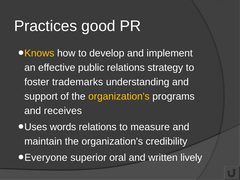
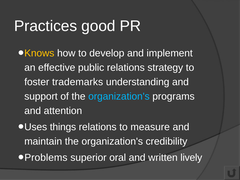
organization's colour: yellow -> light blue (119, 96)
receives: receives -> attention (63, 111)
words: words -> things (63, 127)
Everyone: Everyone -> Problems (46, 158)
